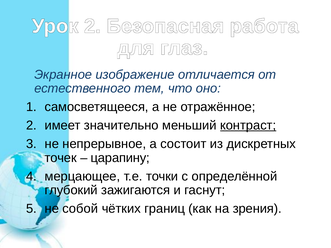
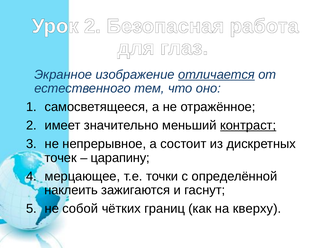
отличается underline: none -> present (216, 75)
глубокий: глубокий -> наклеить (71, 190)
зрения: зрения -> кверху (257, 209)
